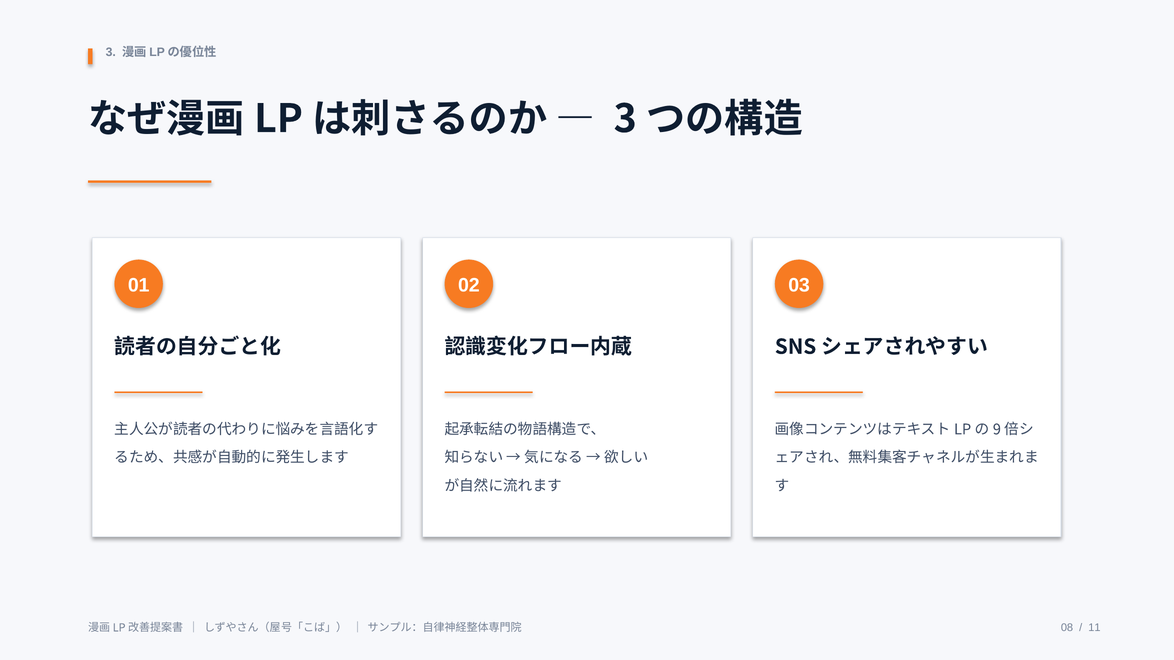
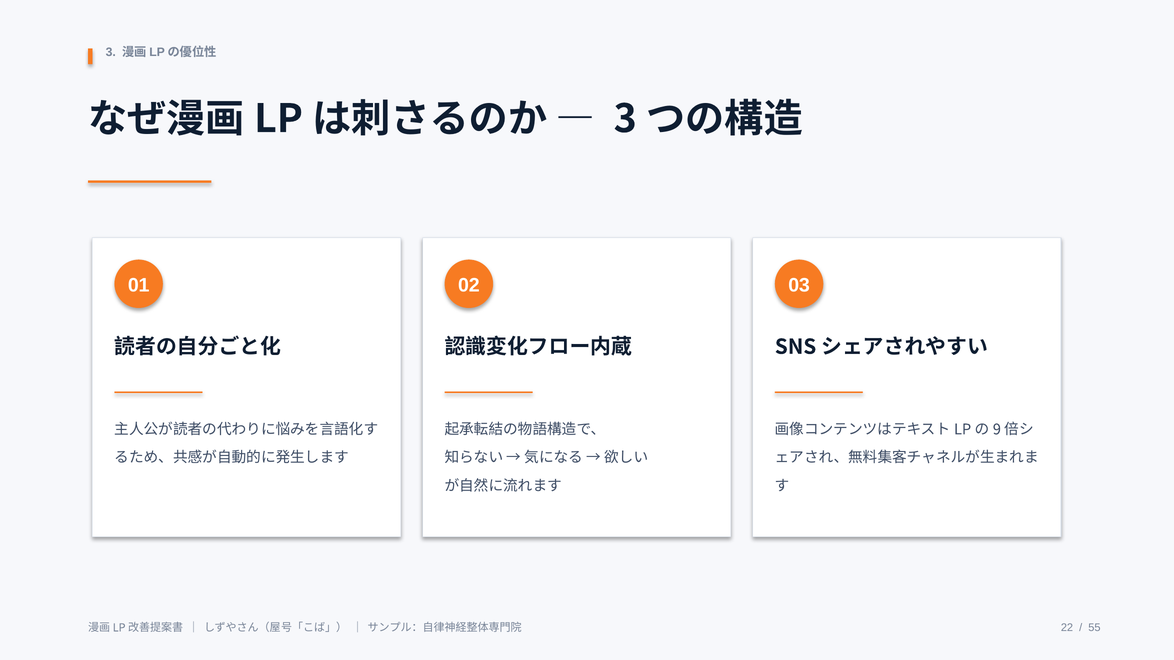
08: 08 -> 22 (1067, 628)
11: 11 -> 55 (1094, 628)
